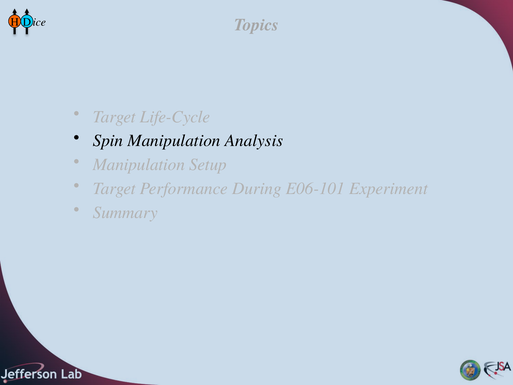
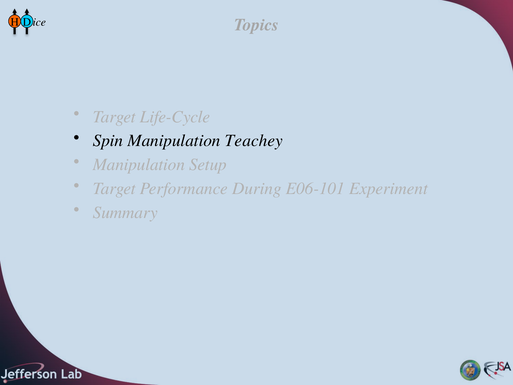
Analysis: Analysis -> Teachey (254, 141)
